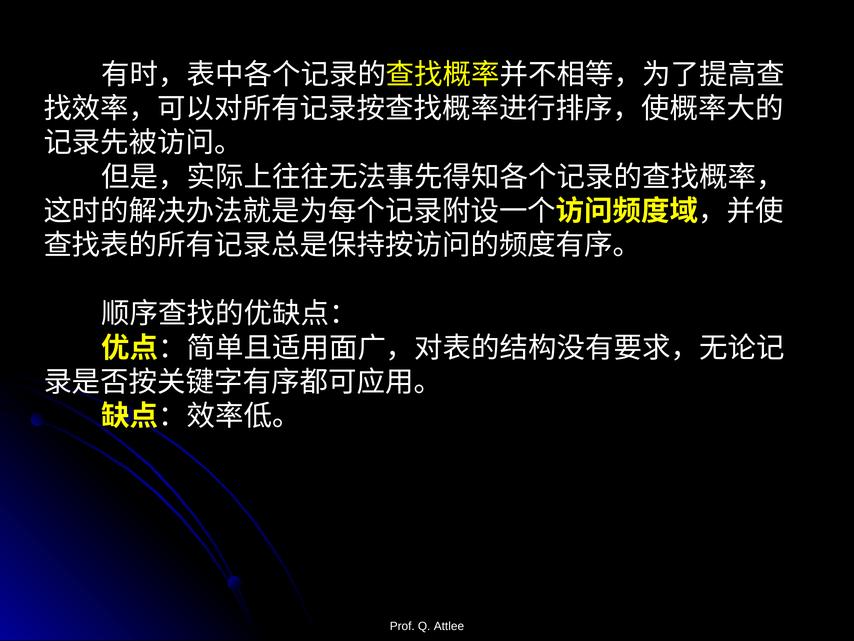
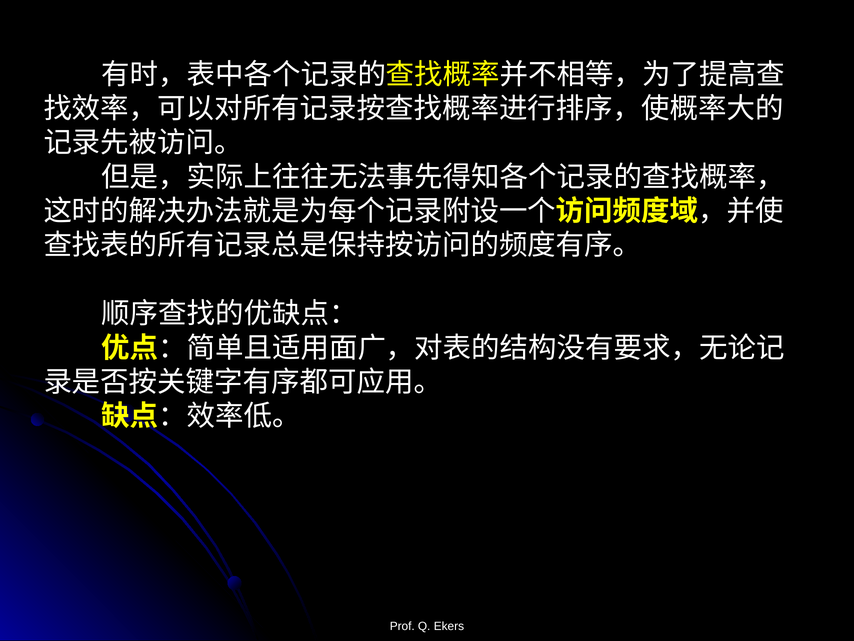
Attlee: Attlee -> Ekers (449, 626)
